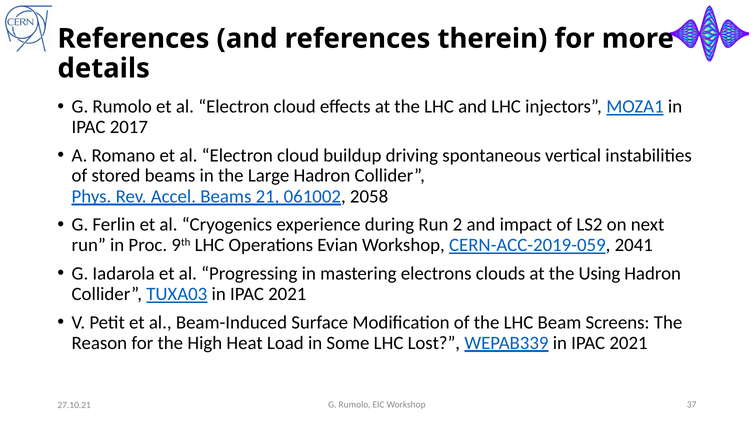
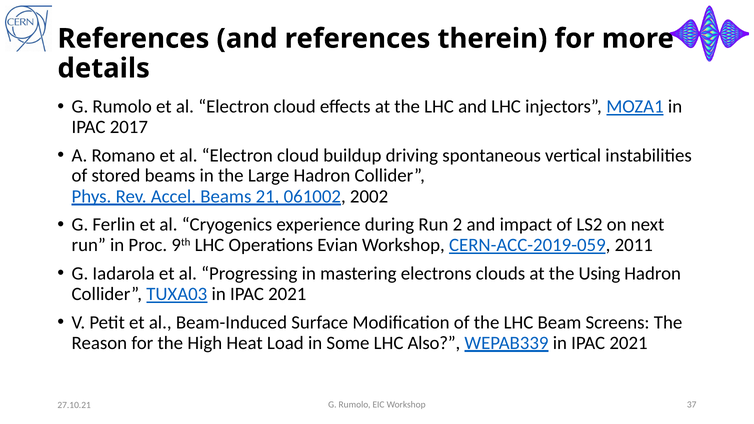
2058: 2058 -> 2002 (369, 196)
2041: 2041 -> 2011 (634, 245)
Lost: Lost -> Also (434, 343)
